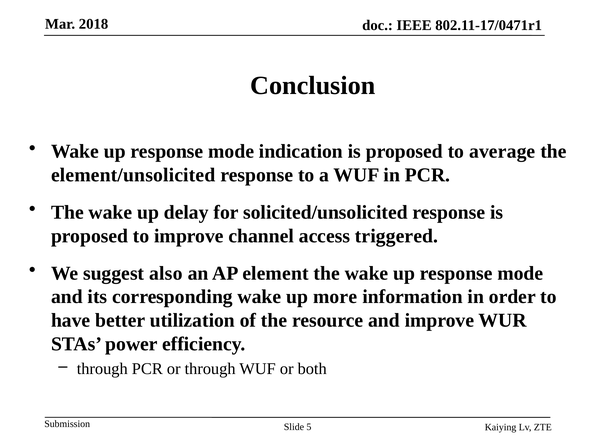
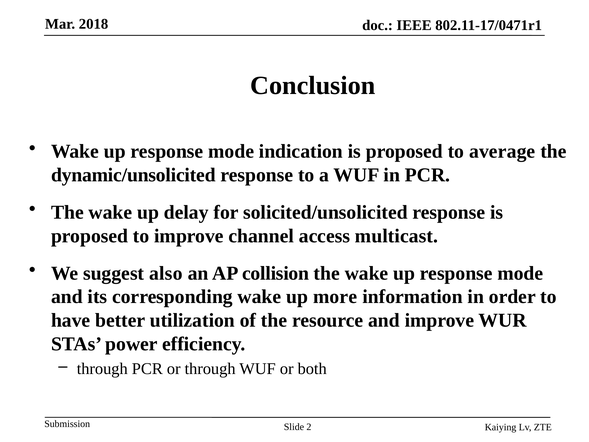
element/unsolicited: element/unsolicited -> dynamic/unsolicited (133, 175)
triggered: triggered -> multicast (397, 236)
element: element -> collision (276, 273)
5: 5 -> 2 (309, 427)
